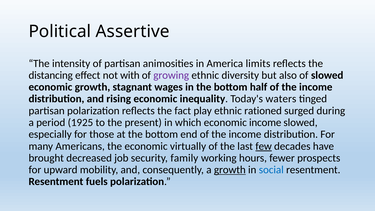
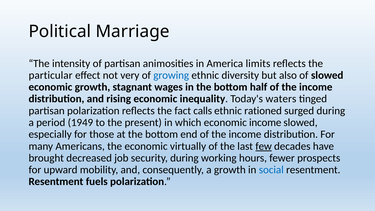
Assertive: Assertive -> Marriage (133, 32)
distancing: distancing -> particular (51, 75)
with: with -> very (130, 75)
growing colour: purple -> blue (171, 75)
play: play -> calls (203, 111)
1925: 1925 -> 1949 (80, 122)
security family: family -> during (184, 158)
growth underline: present -> none (230, 170)
